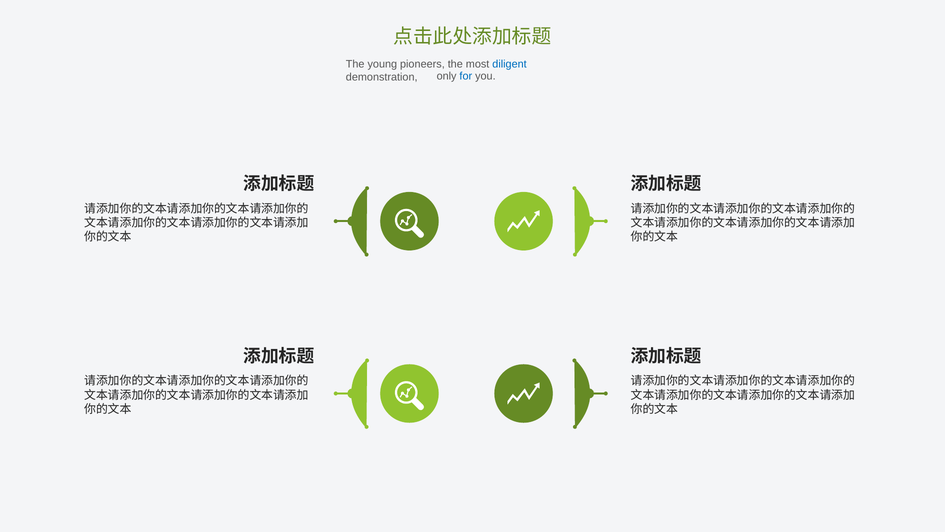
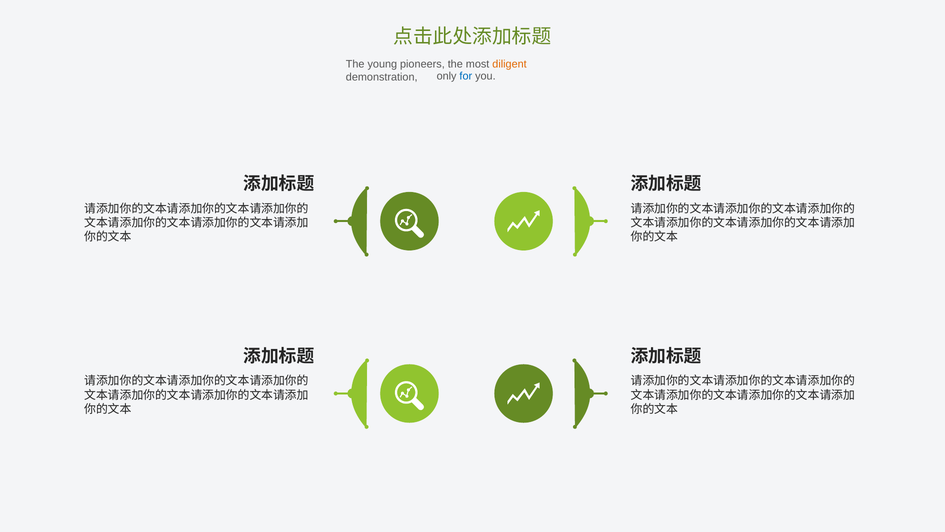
diligent colour: blue -> orange (510, 64)
